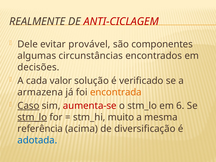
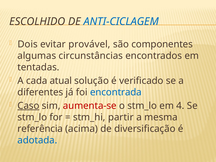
REALMENTE: REALMENTE -> ESCOLHIDO (37, 21)
ANTI-CICLAGEM colour: red -> blue (121, 21)
Dele: Dele -> Dois (28, 44)
decisões: decisões -> tentadas (38, 67)
valor: valor -> atual (61, 81)
armazena: armazena -> diferentes (40, 92)
encontrada colour: orange -> blue (116, 92)
6: 6 -> 4 (180, 106)
stm_lo underline: present -> none (32, 117)
muito: muito -> partir (121, 117)
